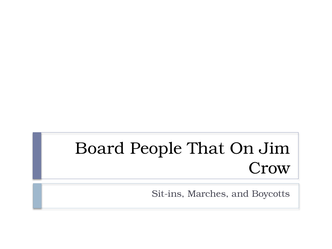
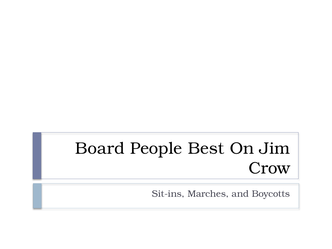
That: That -> Best (206, 148)
